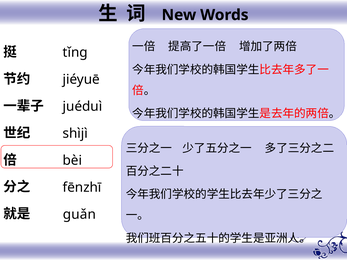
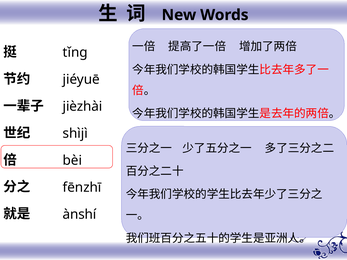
juéduì: juéduì -> jièzhài (83, 107)
guǎn: guǎn -> ànshí (80, 215)
